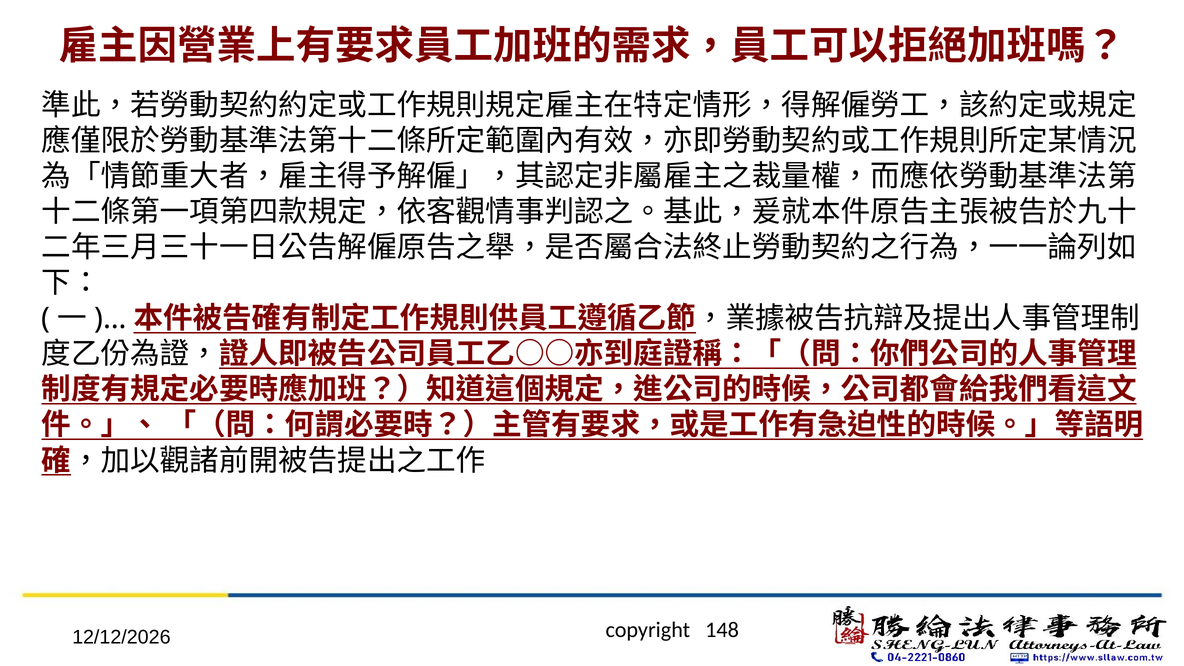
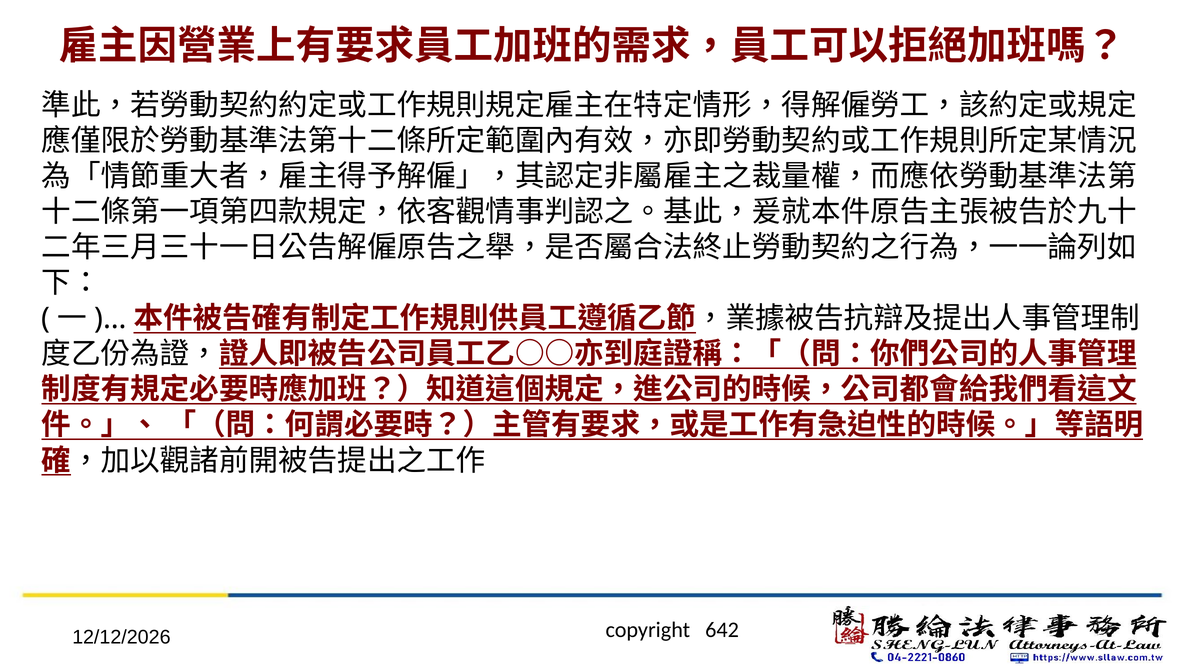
148: 148 -> 642 (722, 630)
